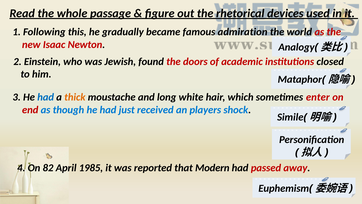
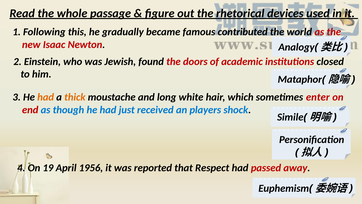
admiration: admiration -> contributed (243, 32)
had colour: blue -> orange (46, 97)
82: 82 -> 19 (48, 168)
1985: 1985 -> 1956 (91, 168)
Modern: Modern -> Respect (212, 168)
